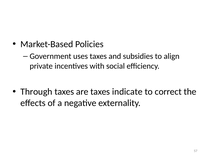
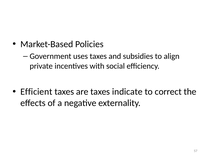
Through: Through -> Efficient (36, 91)
